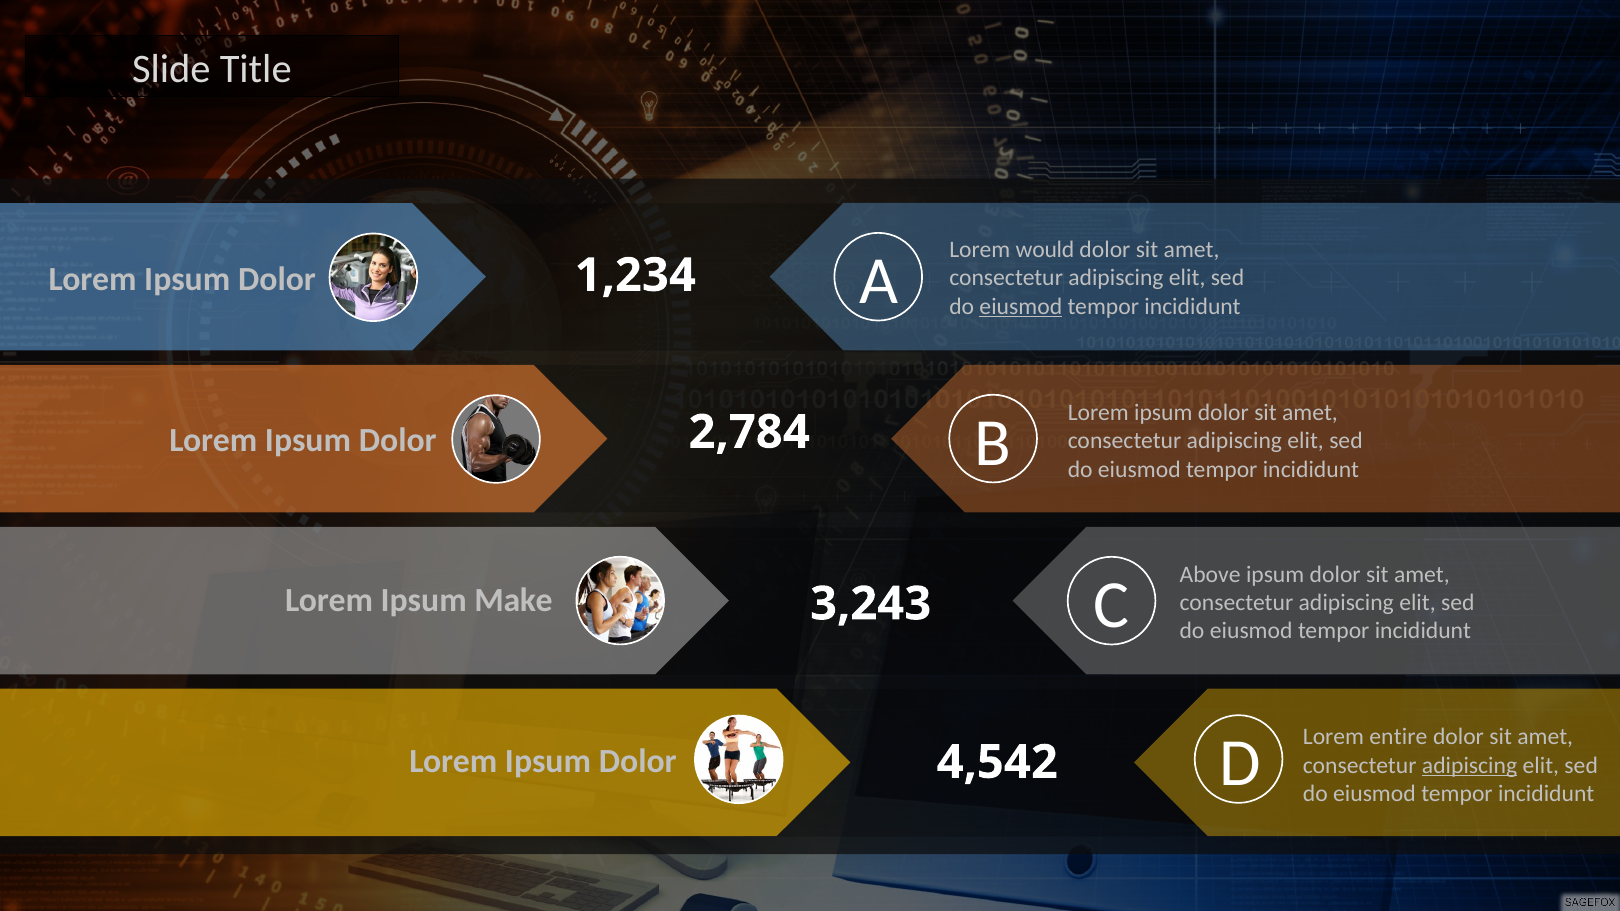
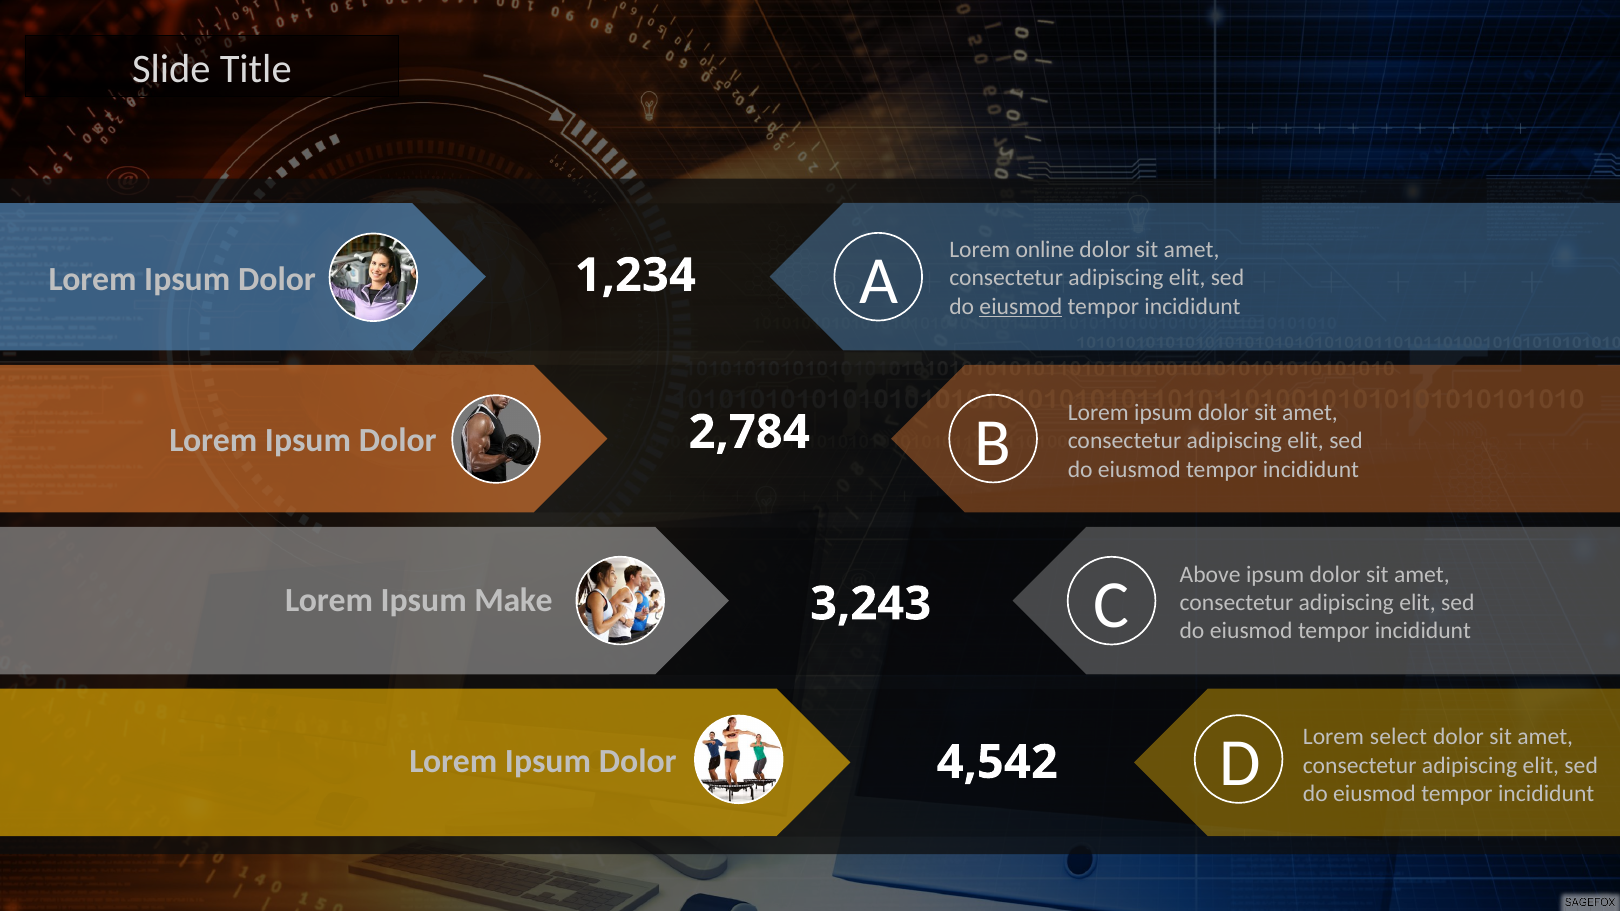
would: would -> online (1045, 250)
entire: entire -> select (1398, 737)
adipiscing underline: present -> none (1470, 766)
